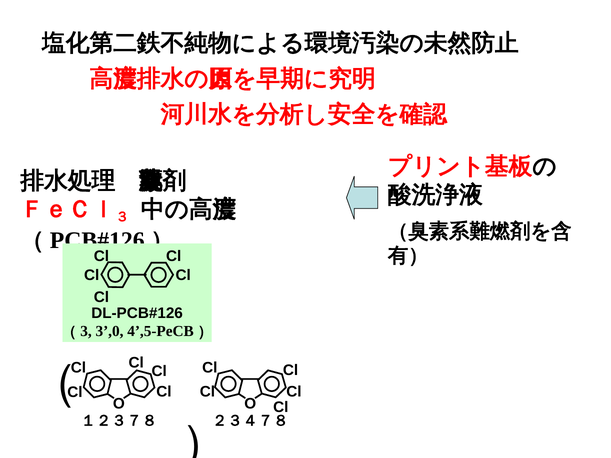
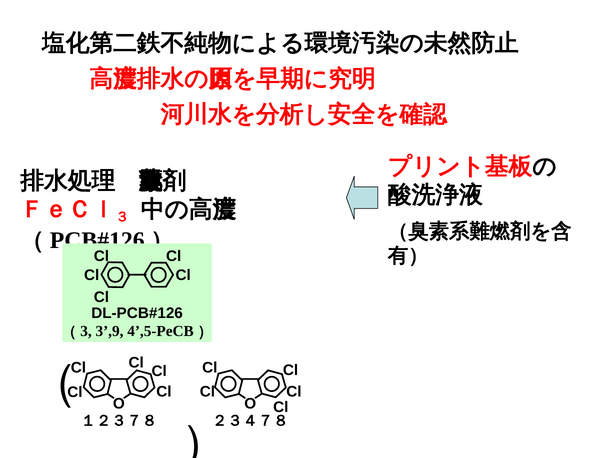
3’,0: 3’,0 -> 3’,9 (110, 332)
